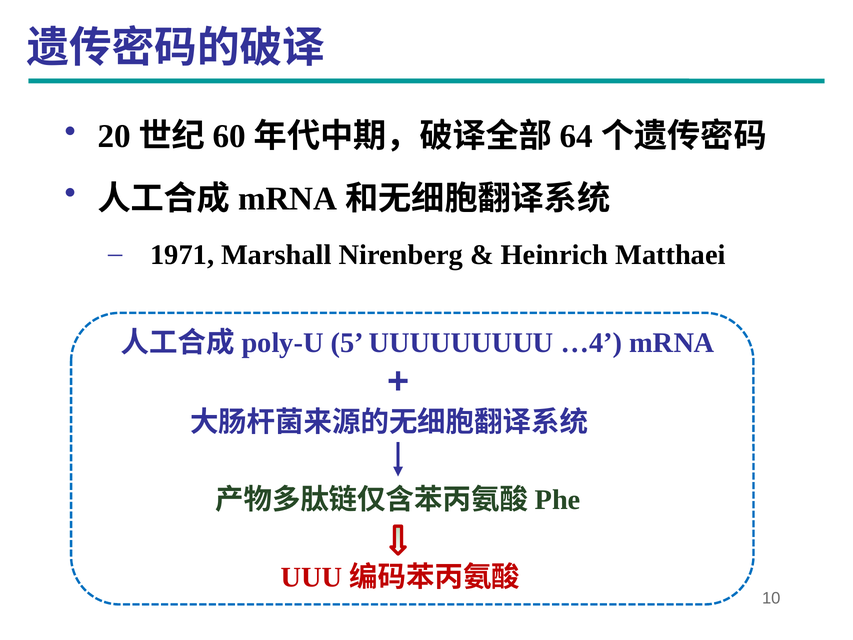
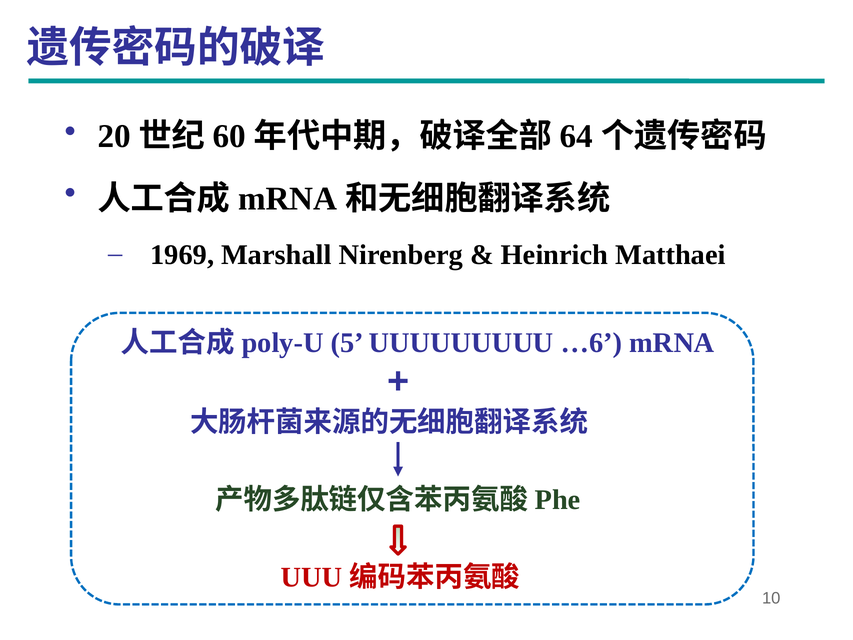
1971: 1971 -> 1969 (182, 255)
…4: …4 -> …6 (591, 343)
